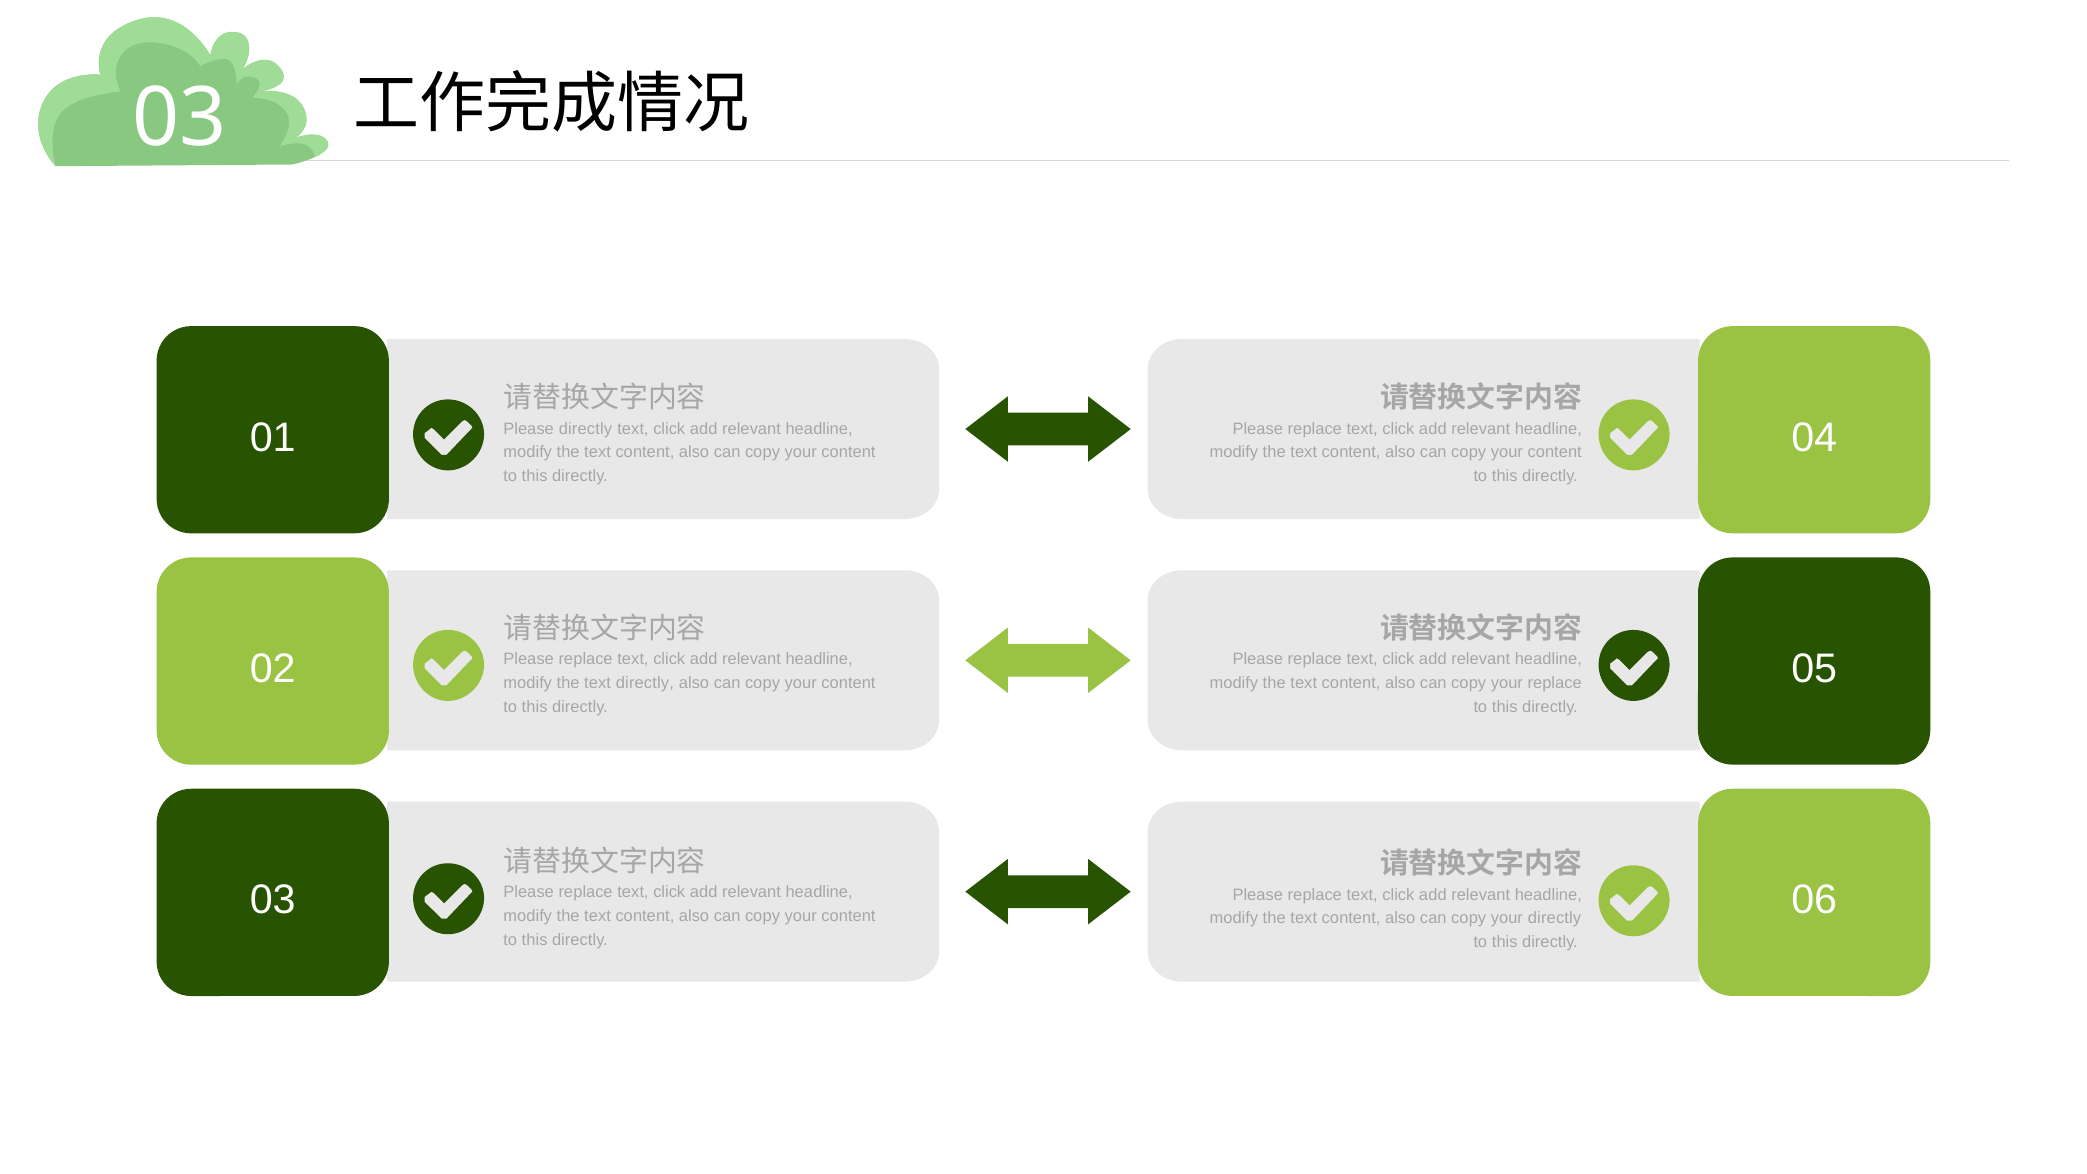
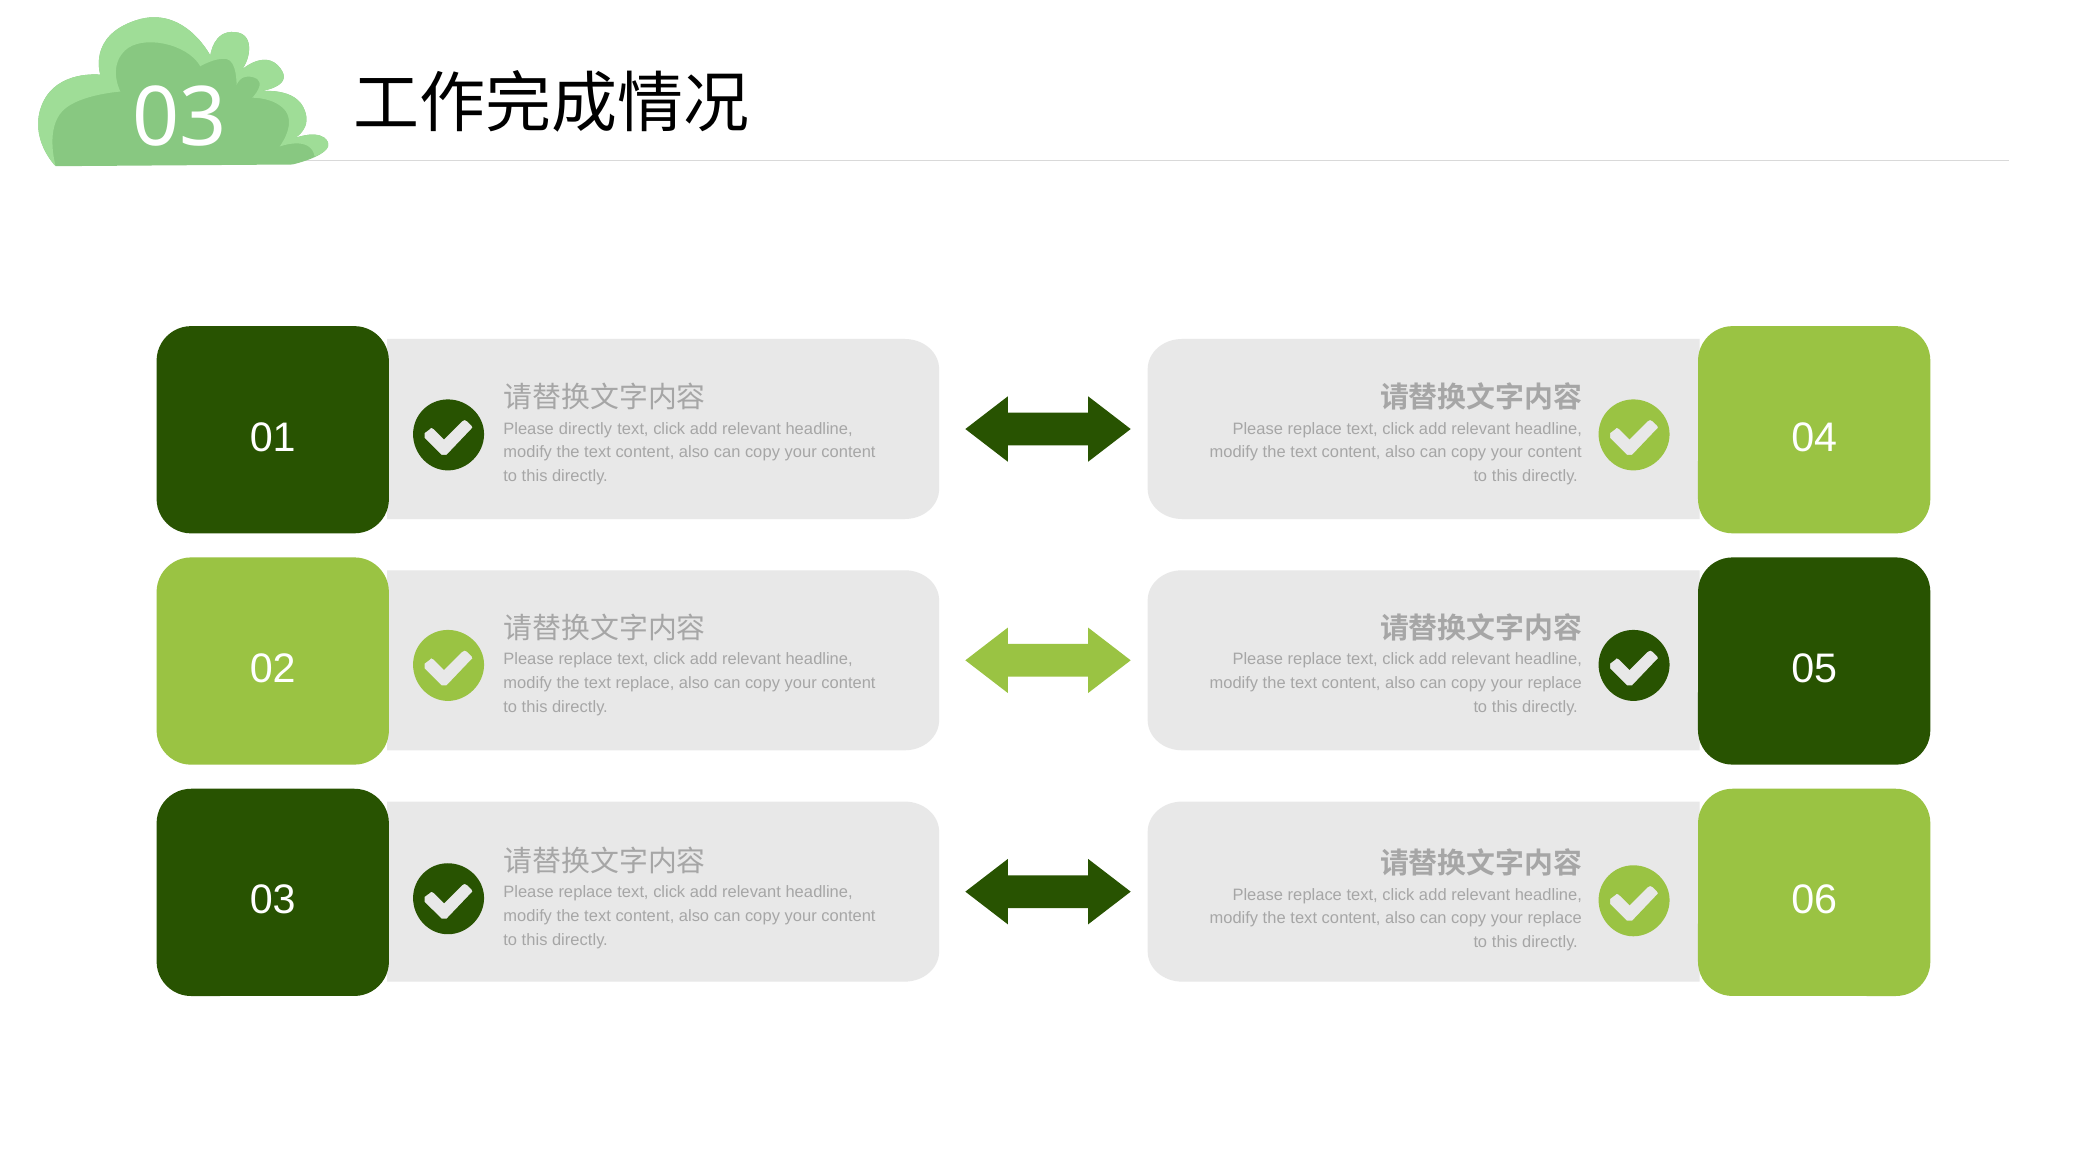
text directly: directly -> replace (645, 683)
directly: directly -> replace (1555, 918)
